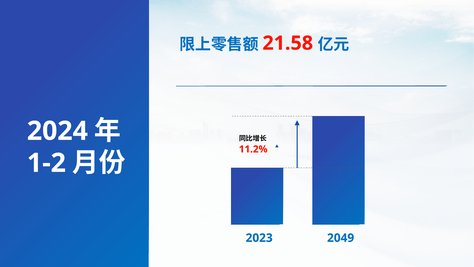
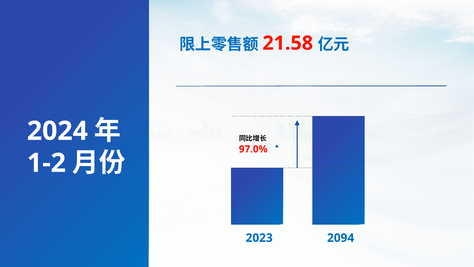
11.2%: 11.2% -> 97.0% (253, 149)
2049: 2049 -> 2094 (341, 238)
